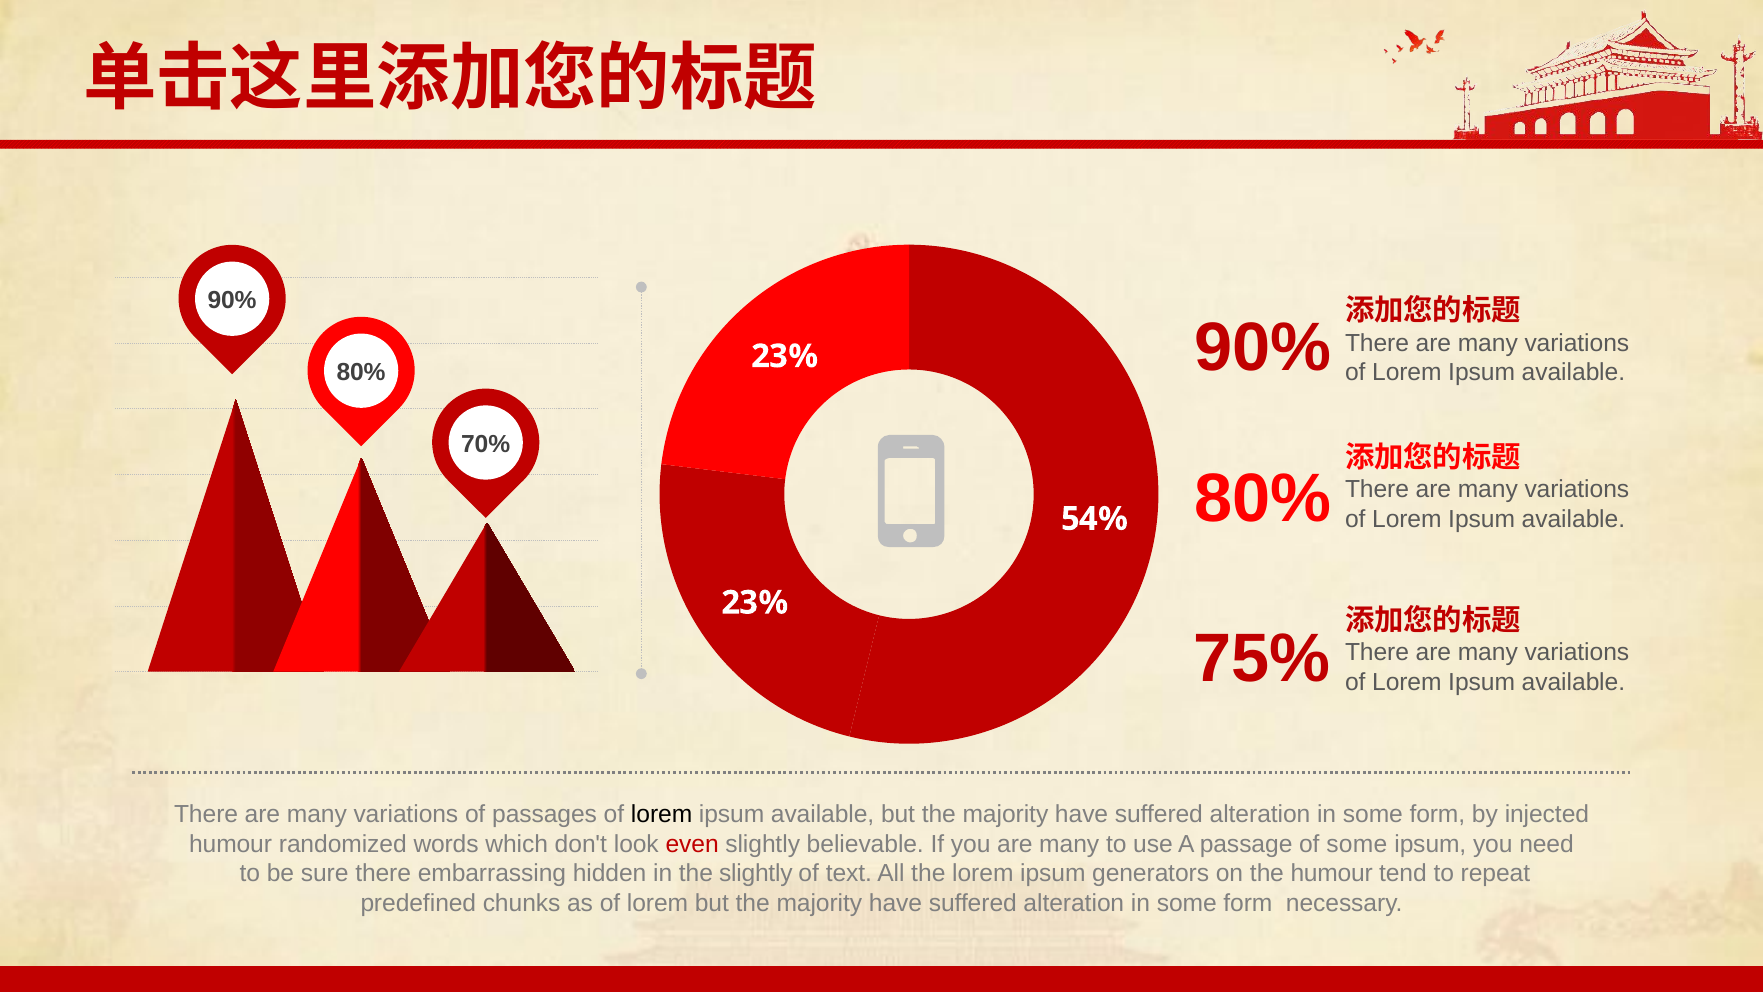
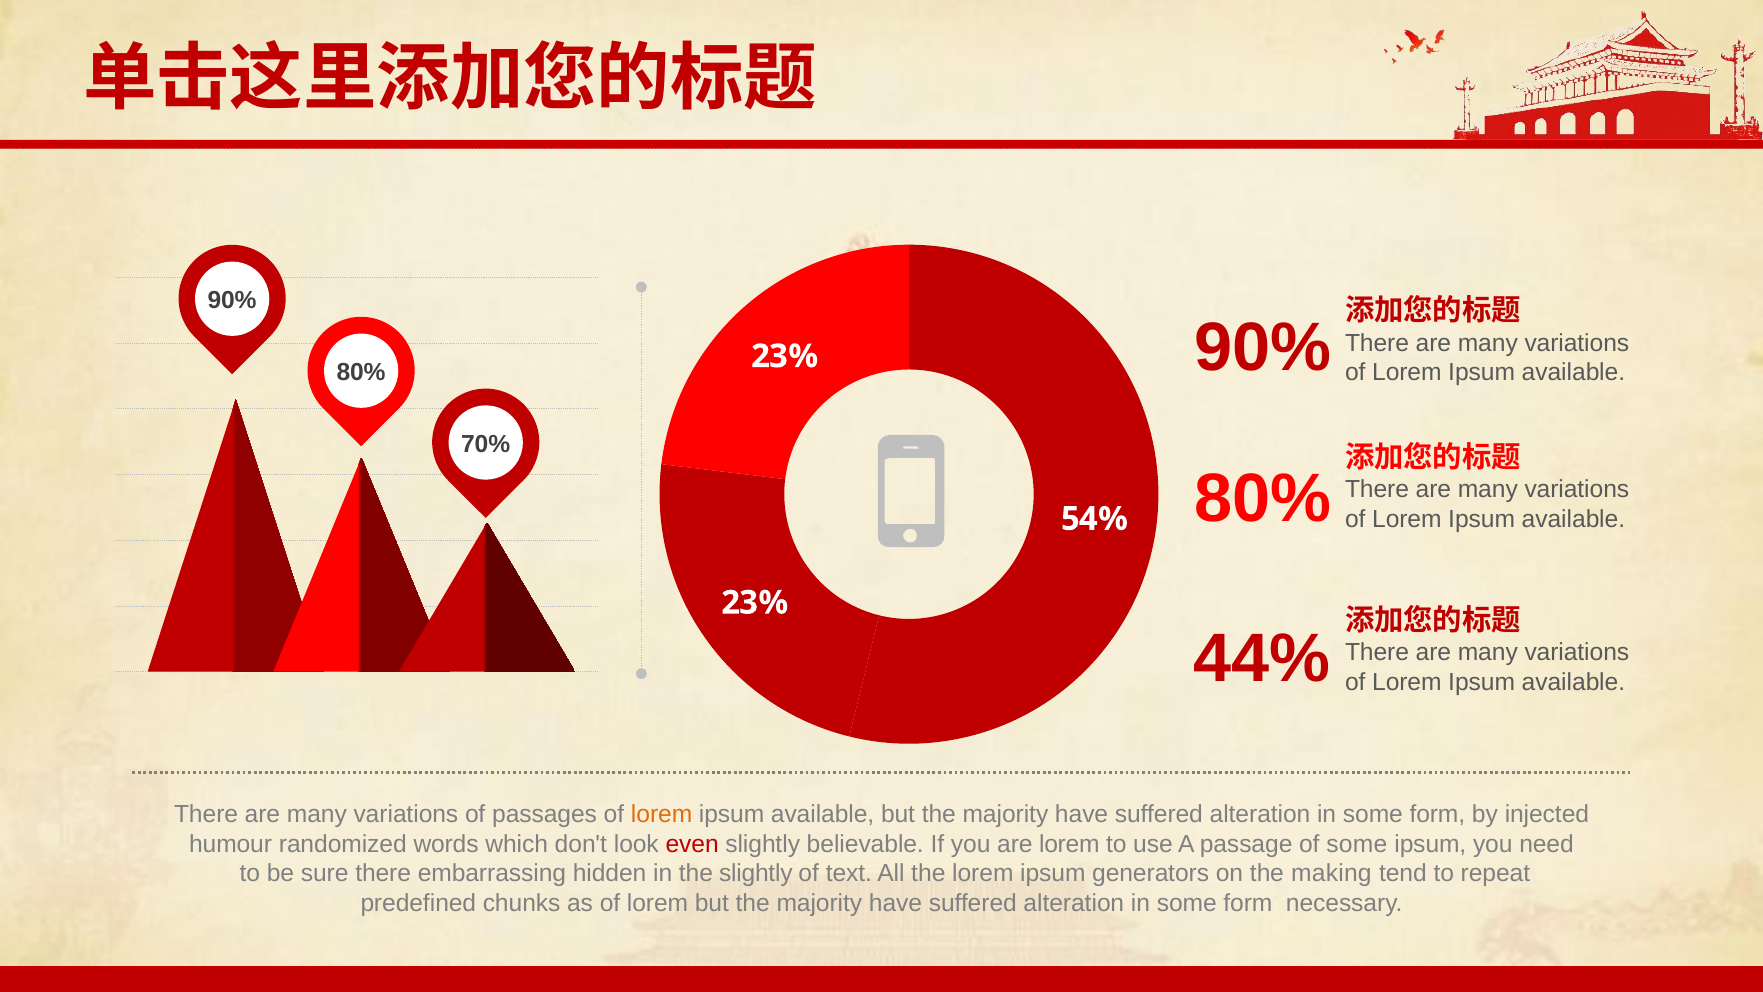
75%: 75% -> 44% (1262, 659)
lorem colour: black -> orange (662, 815)
you are many: many -> lorem (1069, 844)
the humour: humour -> making (1331, 873)
